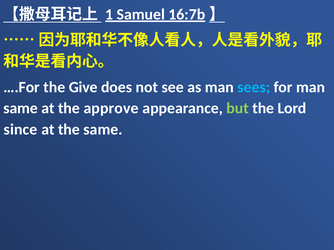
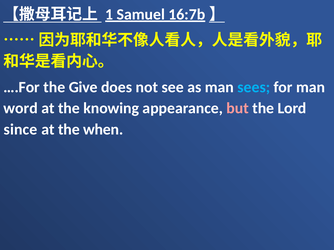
same: same -> word (21, 109)
approve: approve -> knowing (111, 109)
but colour: light green -> pink (238, 109)
the same: same -> when (103, 130)
